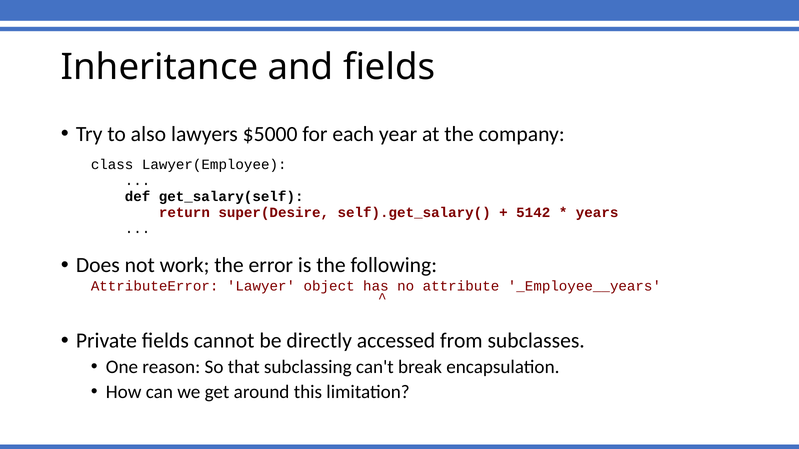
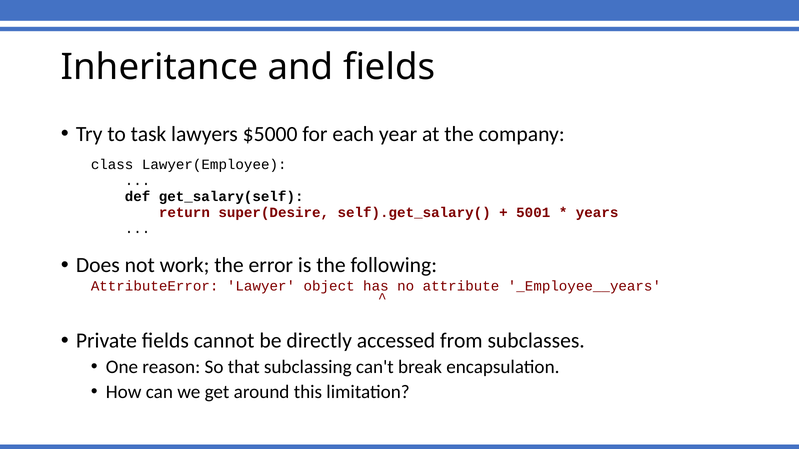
also: also -> task (149, 134)
5142: 5142 -> 5001 (533, 213)
